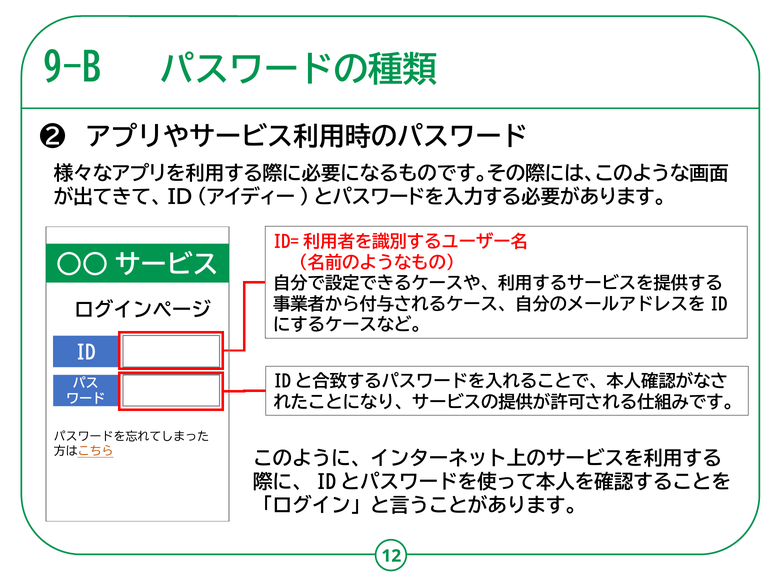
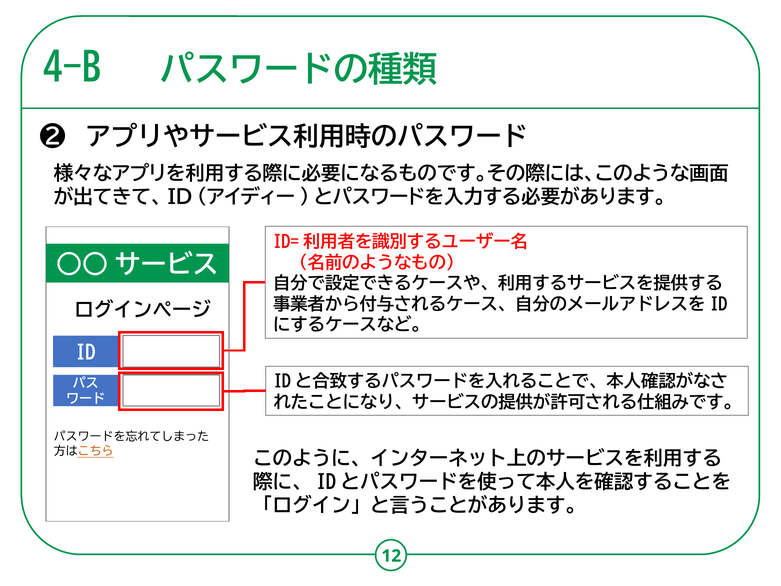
9-B: 9-B -> 4-B (72, 68)
